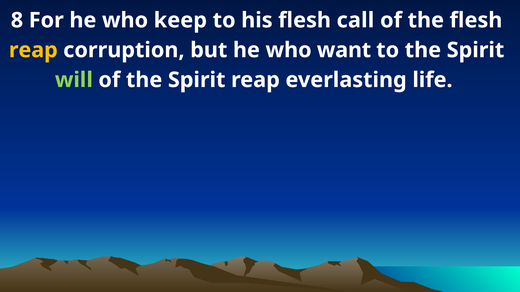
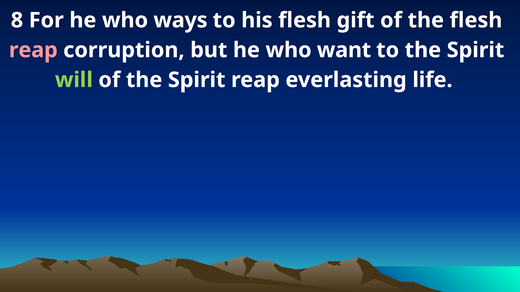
keep: keep -> ways (181, 20)
call: call -> gift (356, 20)
reap colour: yellow -> pink (33, 50)
